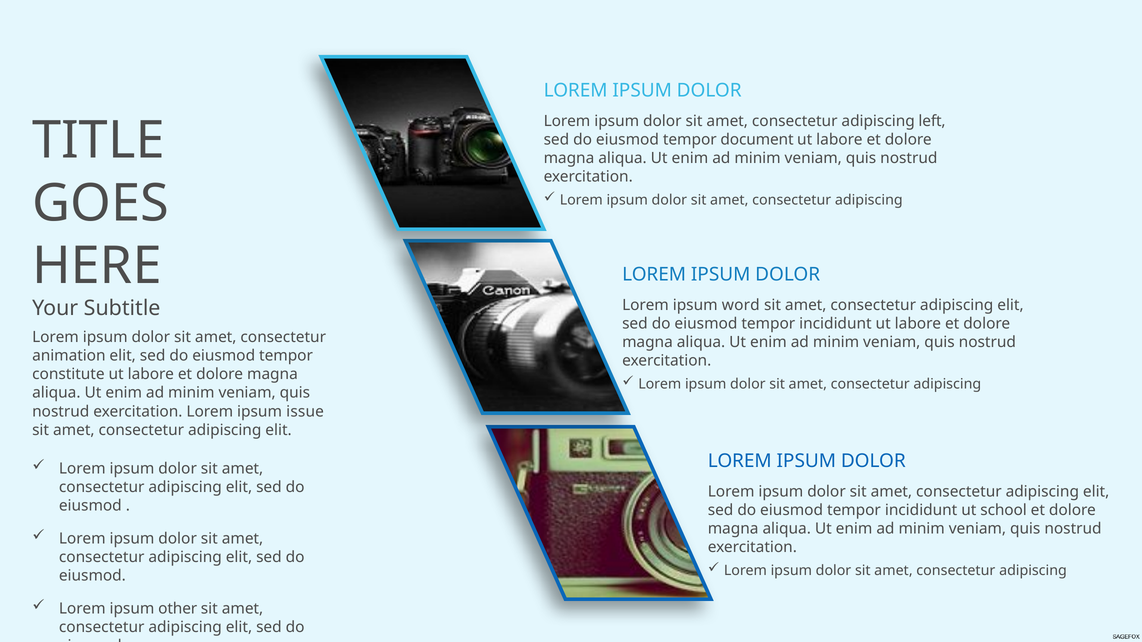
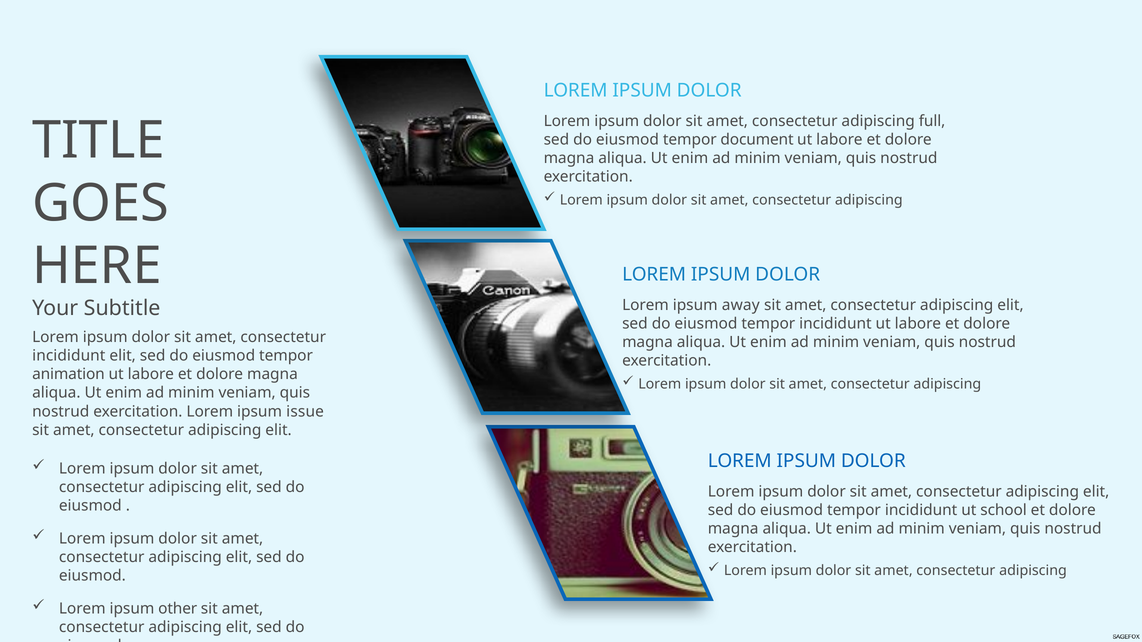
left: left -> full (932, 121)
word: word -> away (741, 305)
animation: animation -> incididunt (69, 356)
constitute: constitute -> animation (68, 375)
